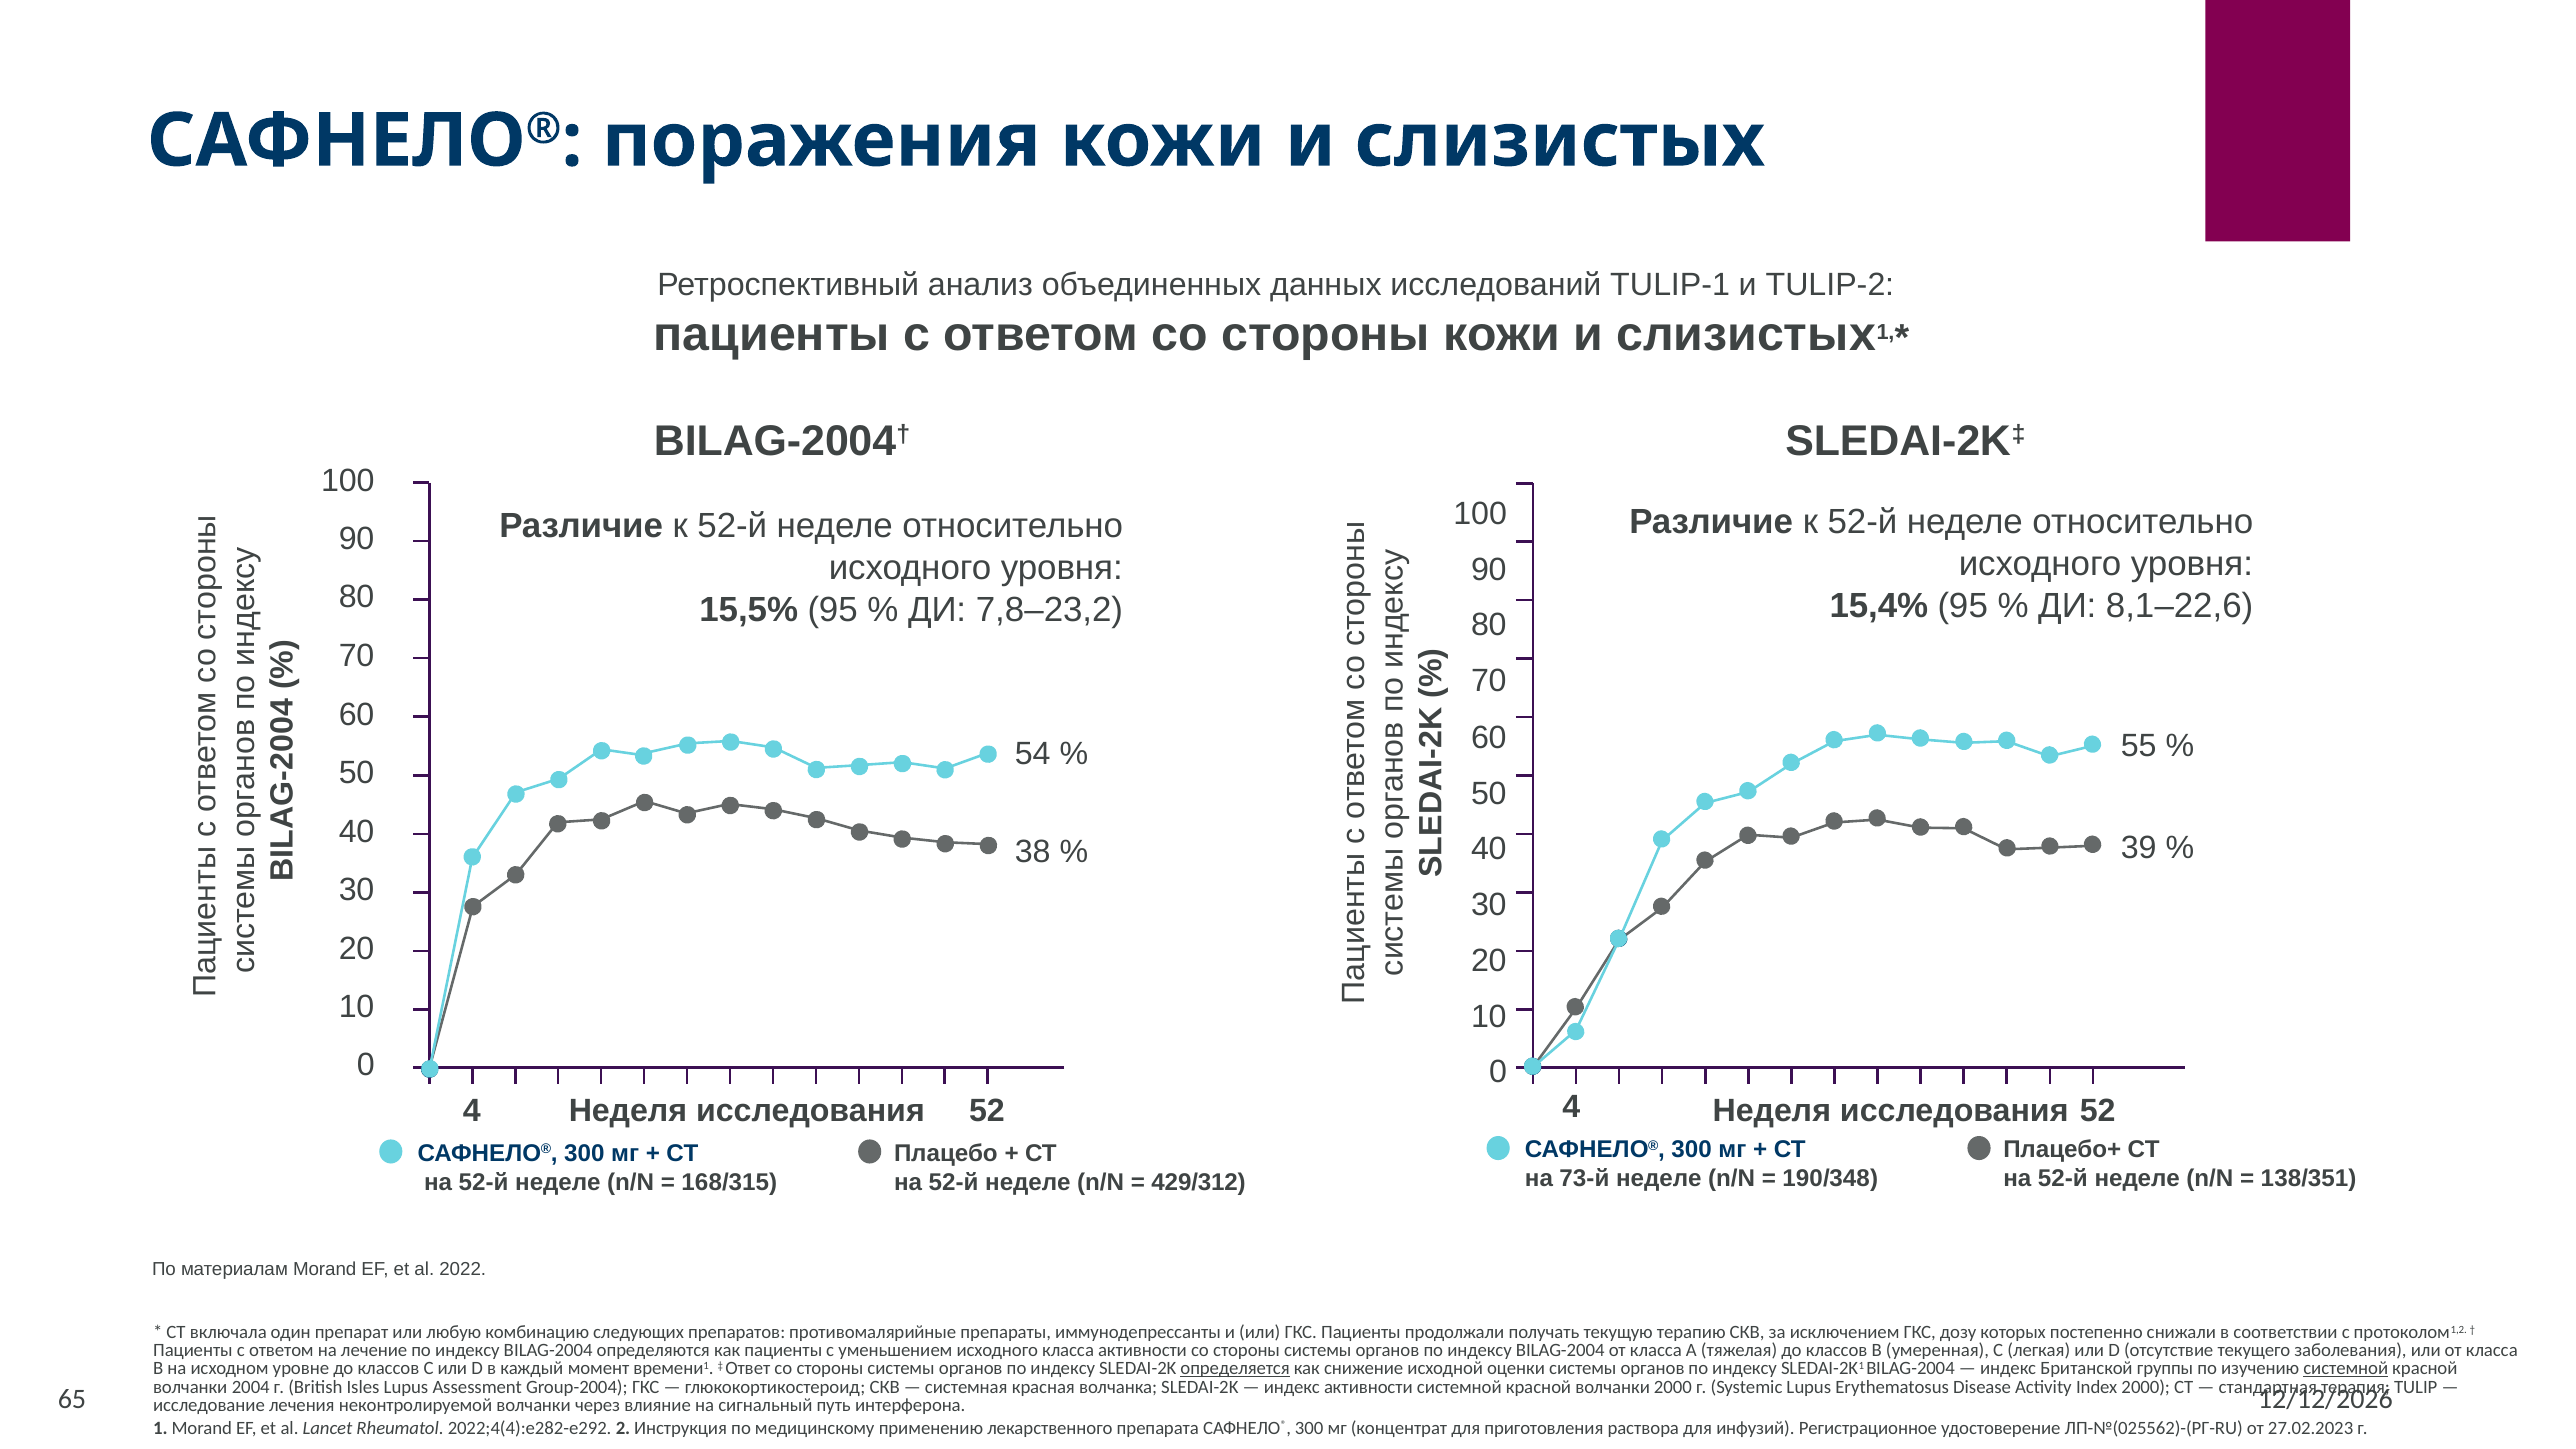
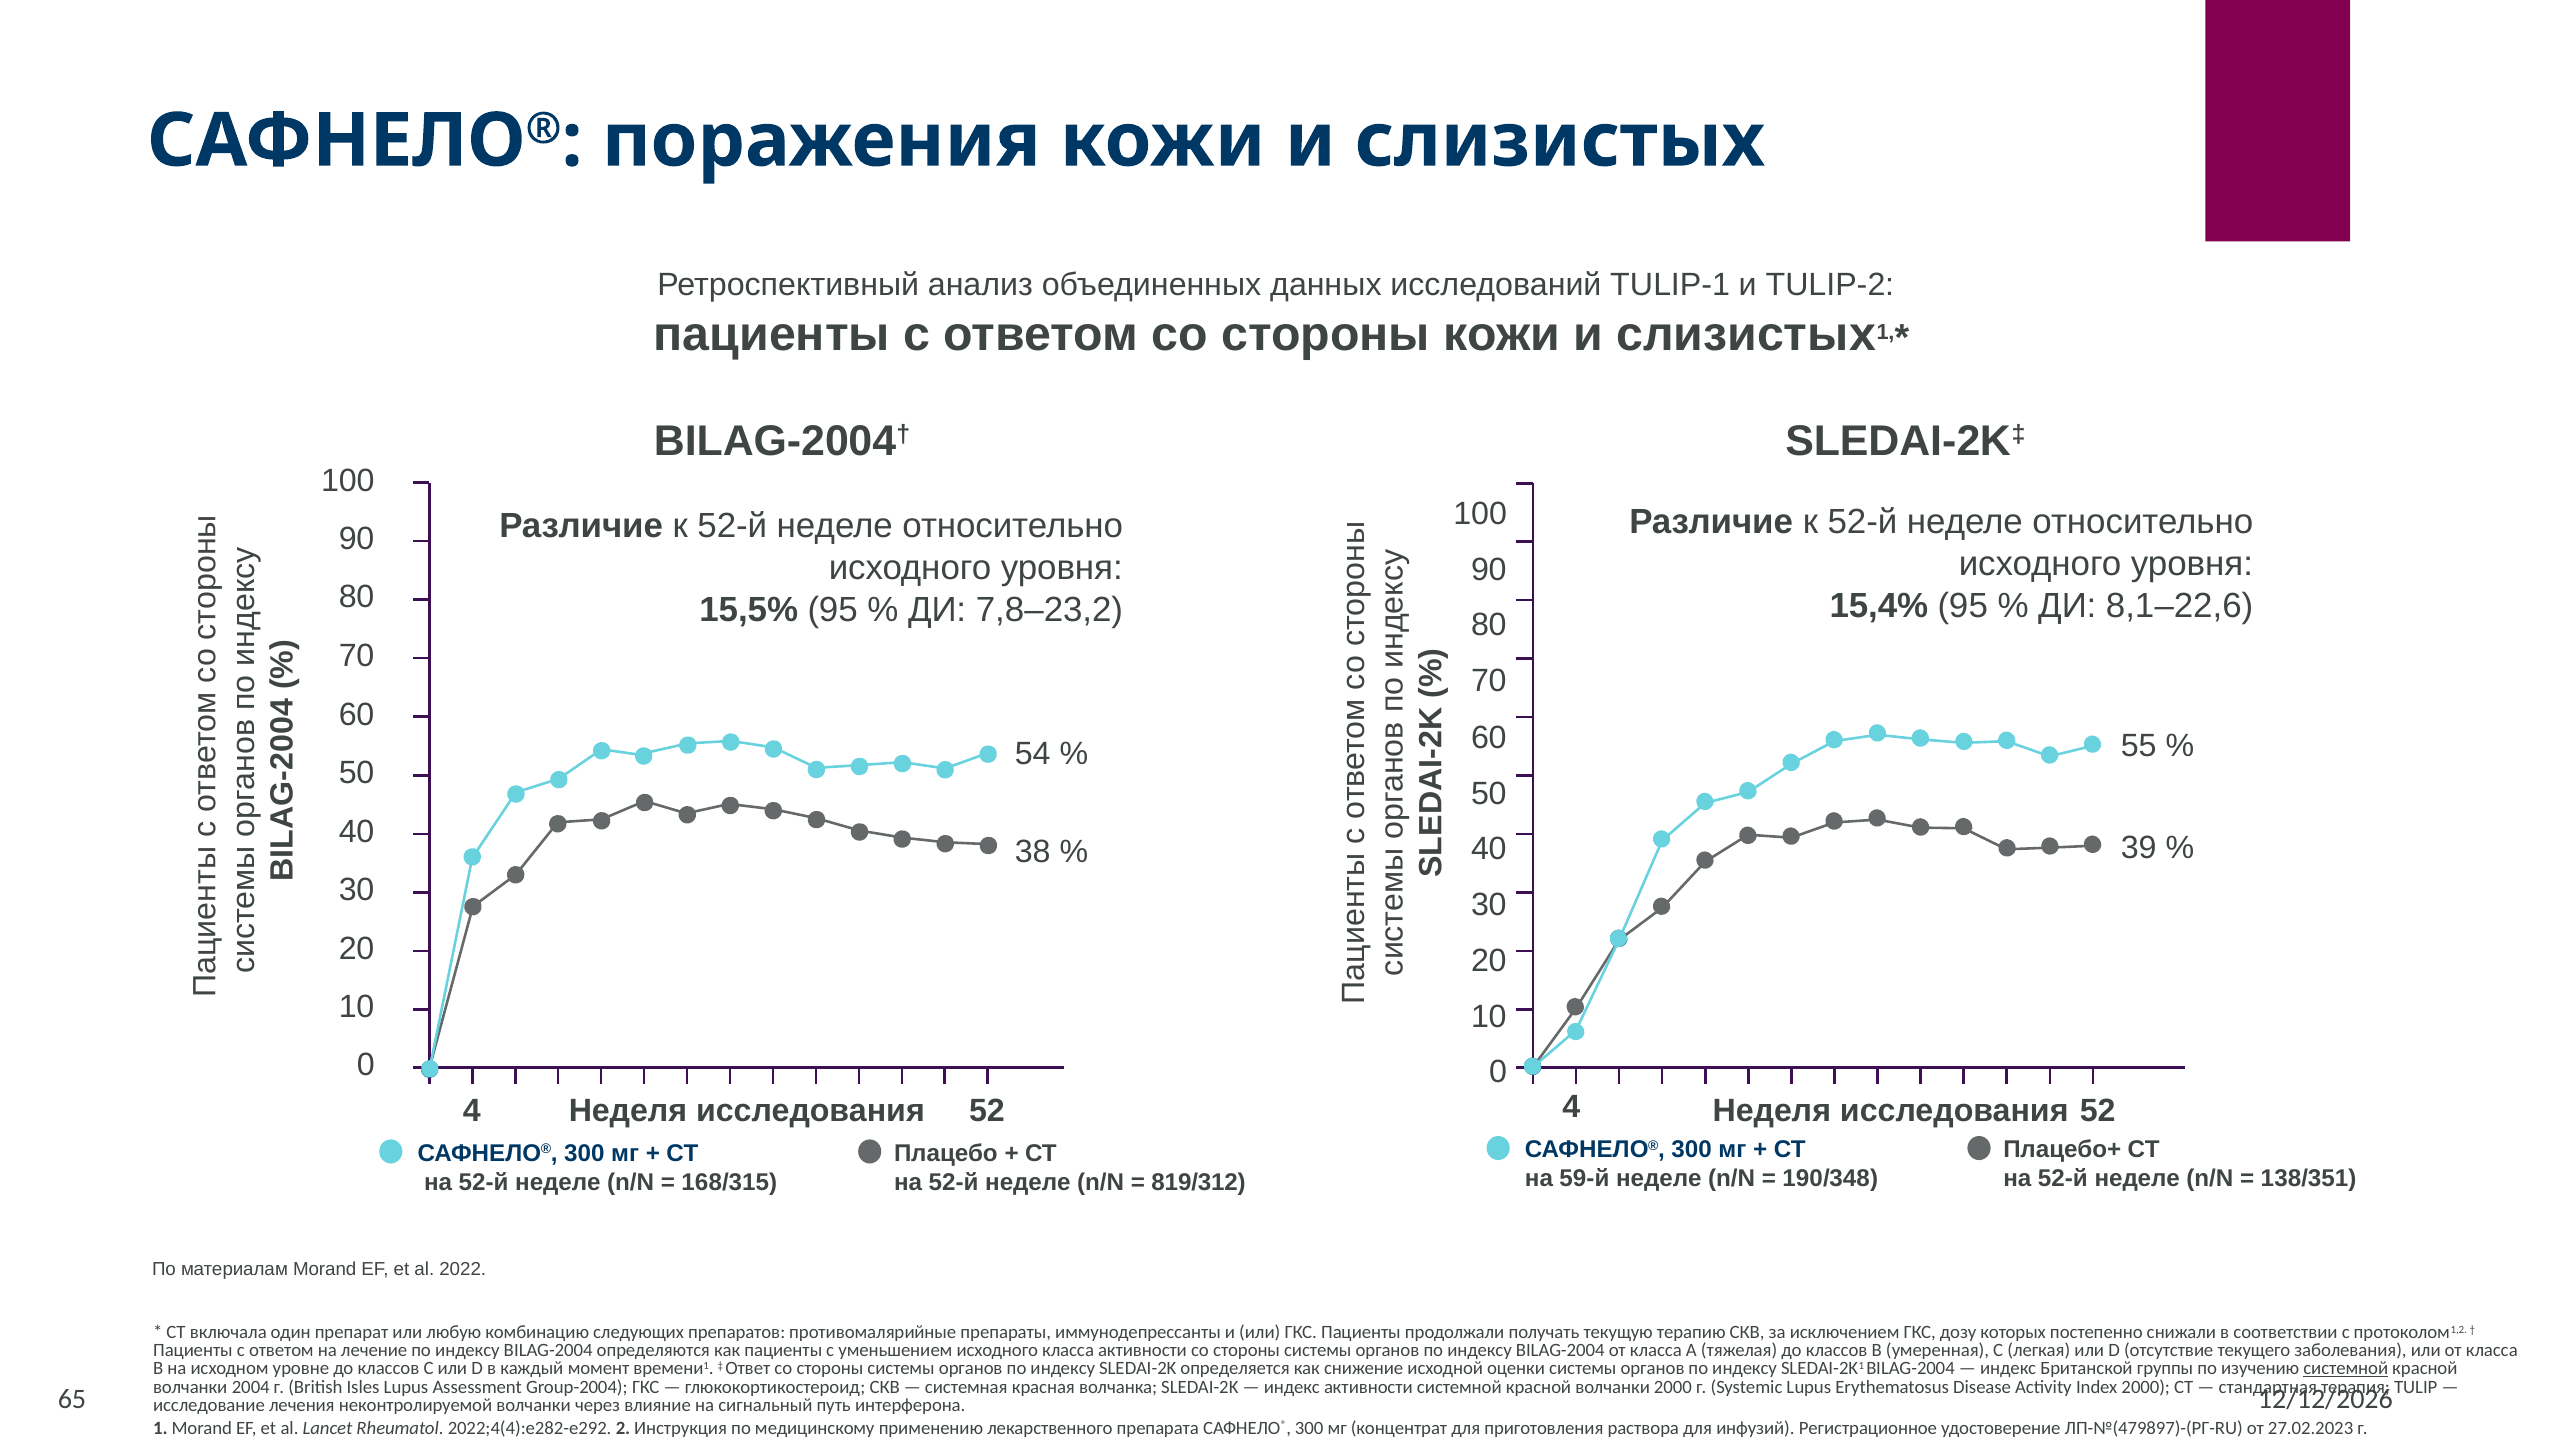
73-й: 73-й -> 59-й (1584, 1179)
429/312: 429/312 -> 819/312 (1199, 1182)
определяется underline: present -> none (1235, 1369)
ЛП-№(025562)-(РГ-RU: ЛП-№(025562)-(РГ-RU -> ЛП-№(479897)-(РГ-RU (2154, 1428)
